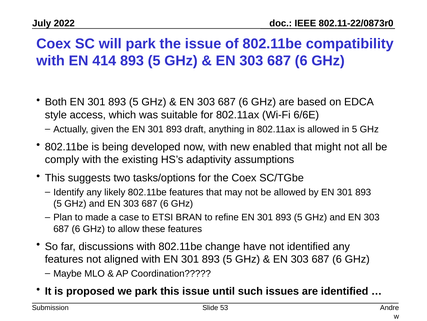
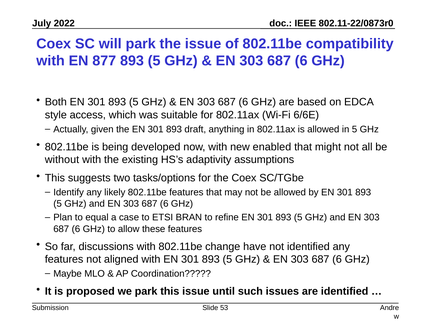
414: 414 -> 877 (104, 61)
comply: comply -> without (62, 159)
made: made -> equal (97, 217)
